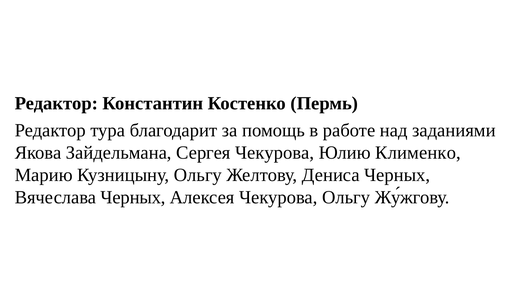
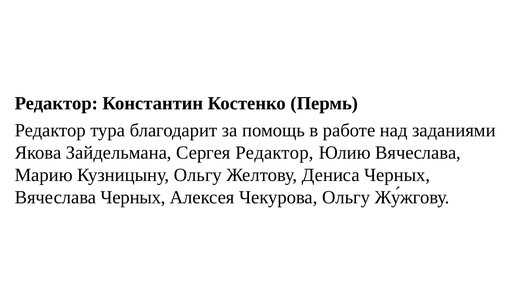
Сергея Чекурова: Чекурова -> Редактор (275, 152)
Юлию Клименко: Клименко -> Вячеслава (418, 152)
